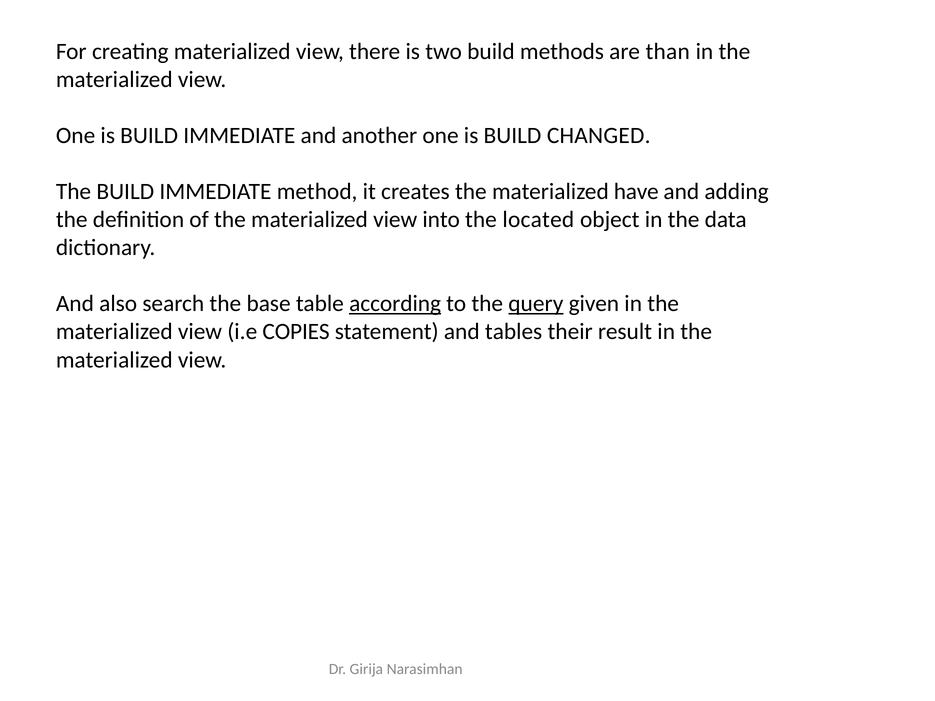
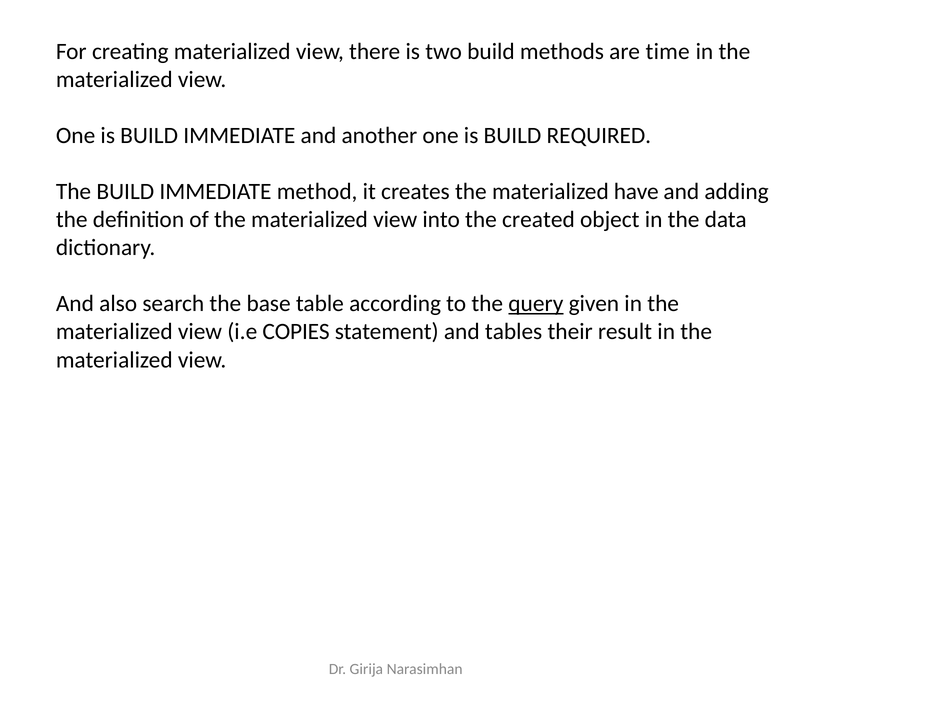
than: than -> time (668, 51)
CHANGED: CHANGED -> REQUIRED (599, 136)
located: located -> created (538, 220)
according underline: present -> none (395, 304)
